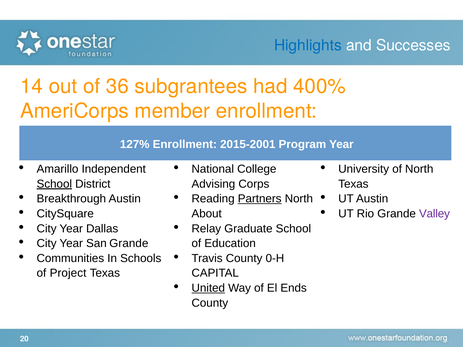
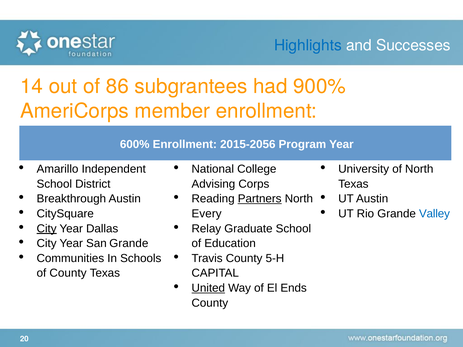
36: 36 -> 86 (117, 87)
400%: 400% -> 900% (320, 87)
127%: 127% -> 600% (135, 144)
2015-2001: 2015-2001 -> 2015-2056 (248, 144)
School underline: present -> none (54, 184)
Valley colour: purple -> blue (434, 214)
About: About -> Every (207, 214)
City underline: none -> present (47, 229)
0-H: 0-H -> 5-H (275, 258)
of Project: Project -> County (68, 273)
